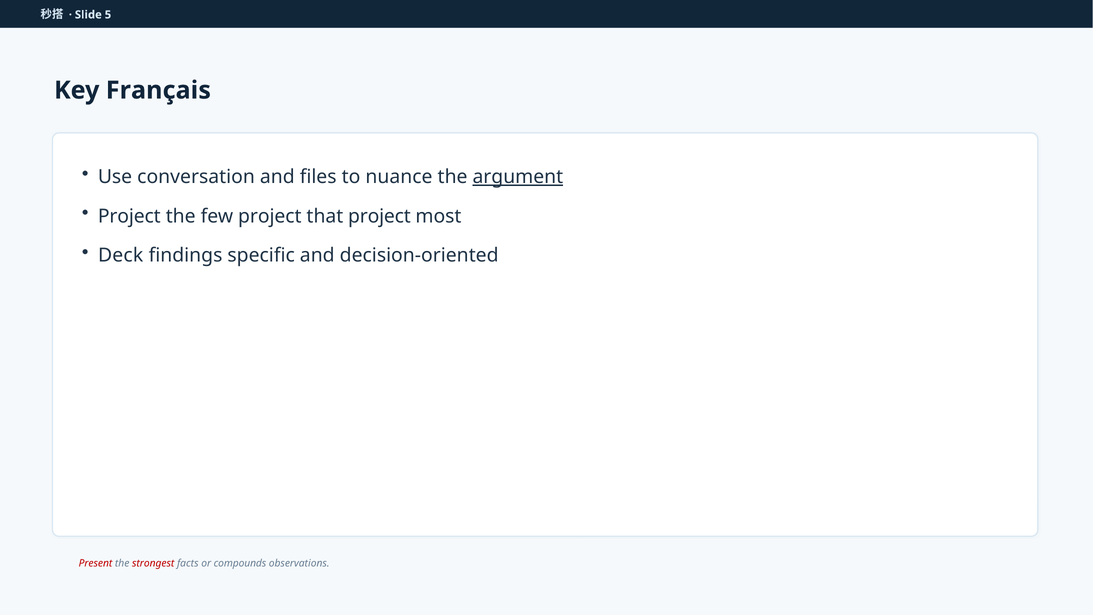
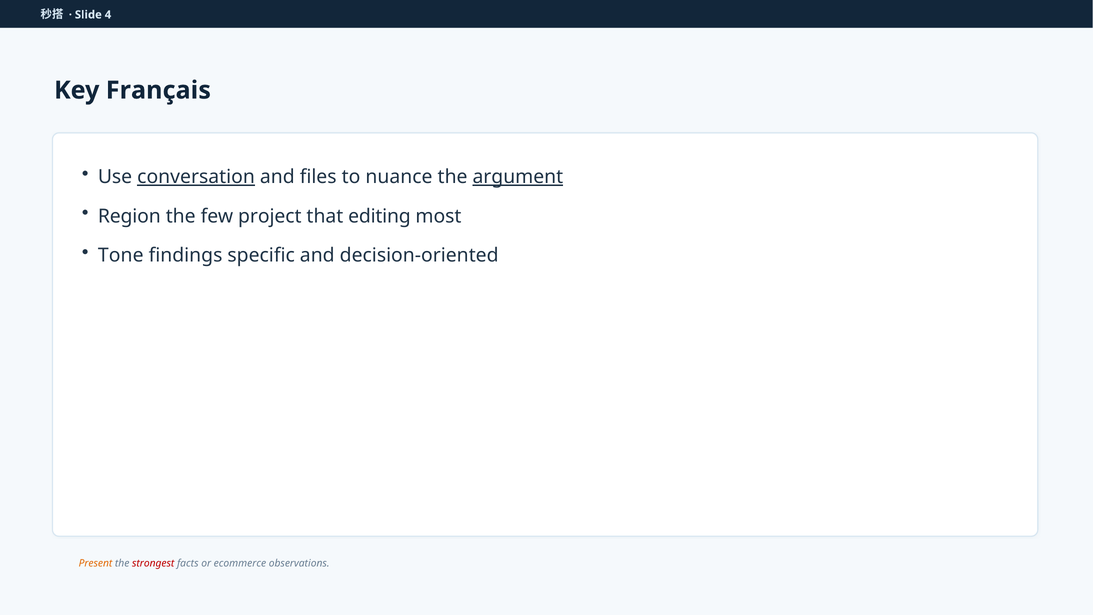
5: 5 -> 4 (108, 15)
conversation underline: none -> present (196, 177)
Project: Project -> Region (129, 216)
that project: project -> editing (379, 216)
Deck: Deck -> Tone (121, 255)
Present colour: red -> orange (95, 563)
compounds: compounds -> ecommerce (240, 563)
